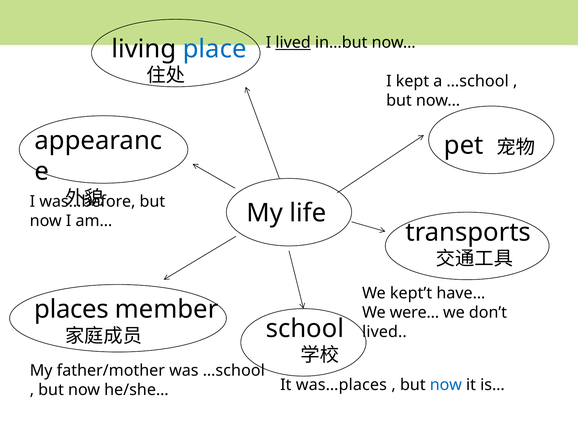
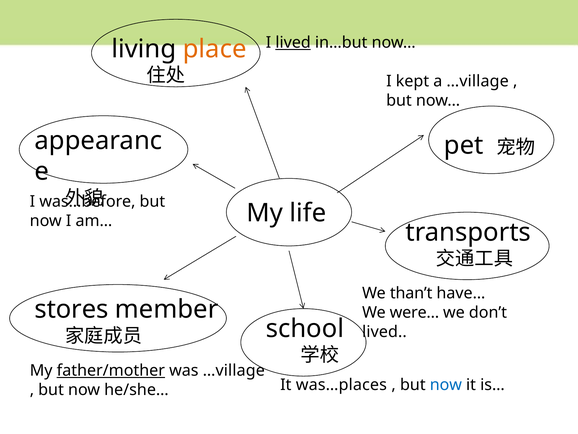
place colour: blue -> orange (215, 49)
a …school: …school -> …village (478, 81)
kept’t: kept’t -> than’t (411, 293)
places: places -> stores (71, 309)
father/mother underline: none -> present (111, 370)
was …school: …school -> …village (234, 370)
